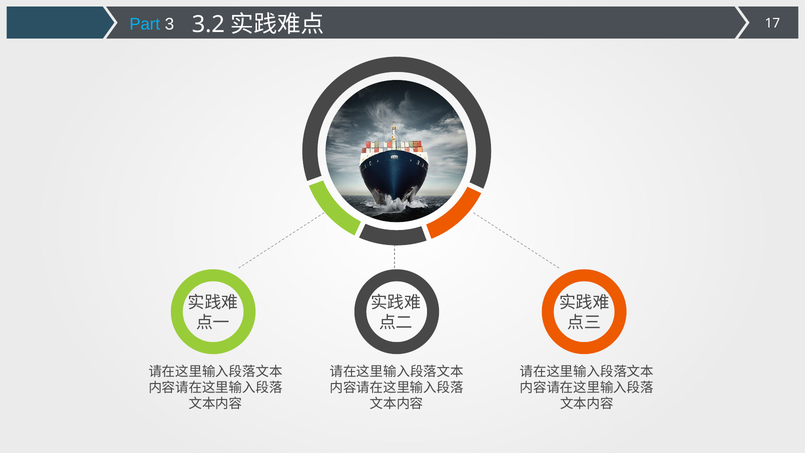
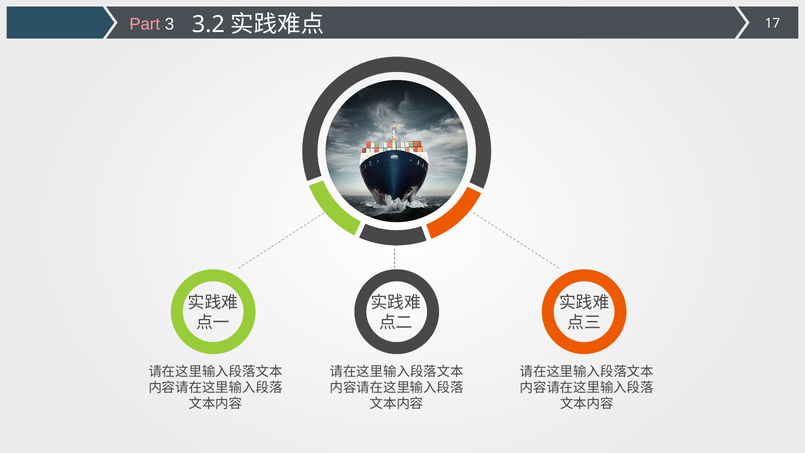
Part colour: light blue -> pink (145, 24)
